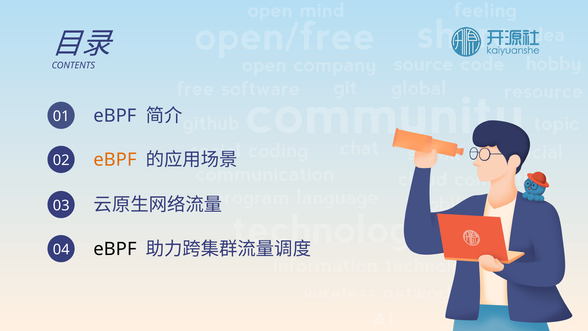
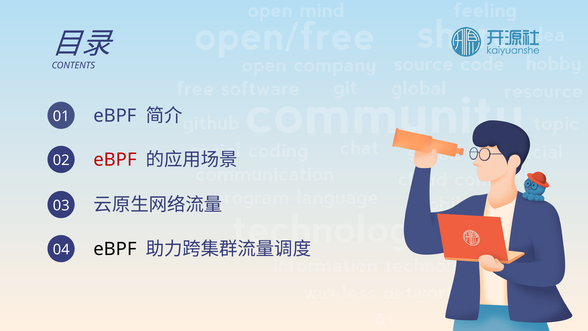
eBPF colour: orange -> red (115, 160)
